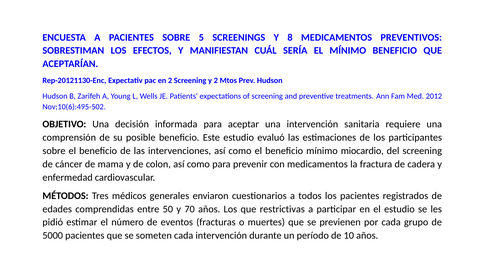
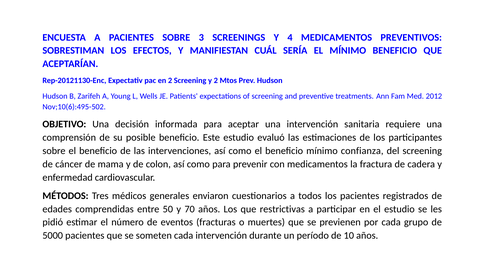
5: 5 -> 3 (201, 37)
8: 8 -> 4 (290, 37)
miocardio: miocardio -> confianza (362, 151)
